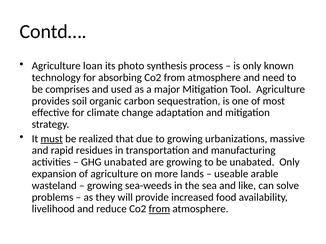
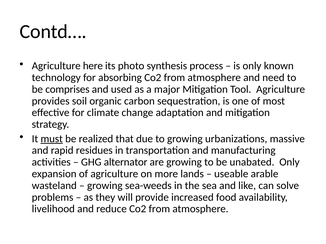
loan: loan -> here (93, 66)
GHG unabated: unabated -> alternator (126, 162)
from underline: present -> none (159, 209)
